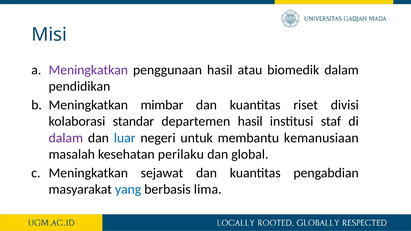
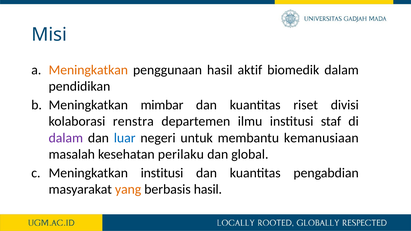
Meningkatkan colour: purple -> orange (88, 70)
atau: atau -> aktif (250, 70)
standar: standar -> renstra (133, 122)
departemen hasil: hasil -> ilmu (250, 122)
Meningkatkan sejawat: sejawat -> institusi (162, 173)
yang colour: blue -> orange (128, 189)
berbasis lima: lima -> hasil (208, 189)
